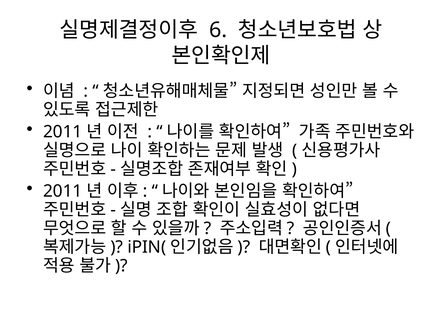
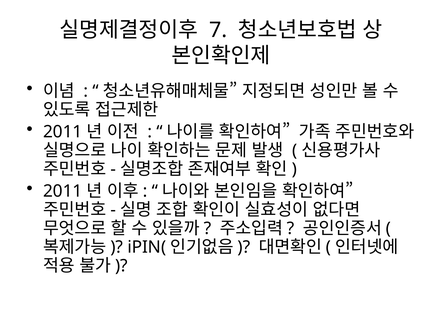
6: 6 -> 7 (218, 30)
